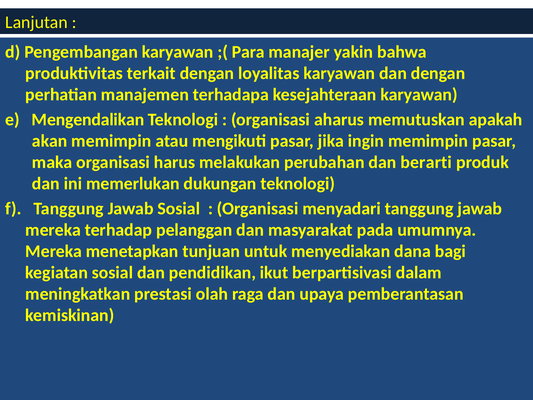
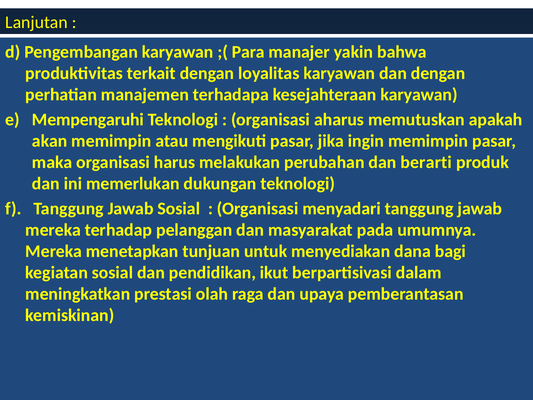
Mengendalikan: Mengendalikan -> Mempengaruhi (88, 120)
